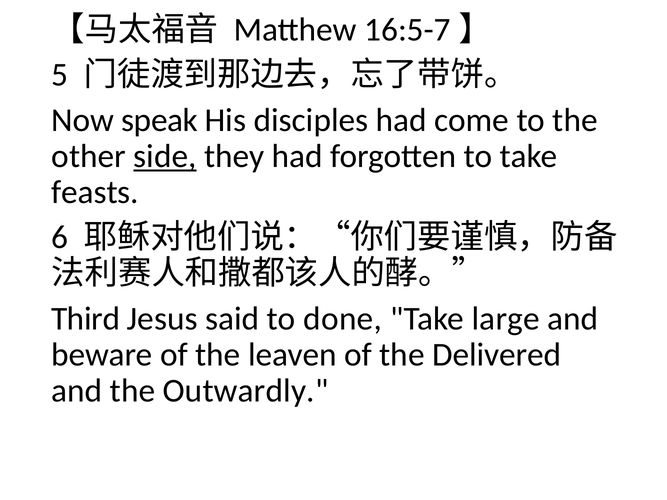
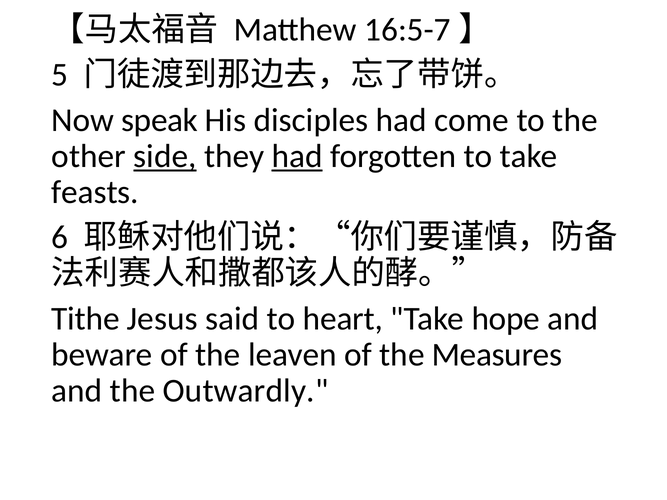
had underline: none -> present (297, 156)
Third: Third -> Tithe (86, 319)
done: done -> heart (343, 319)
large: large -> hope (506, 319)
Delivered: Delivered -> Measures (497, 355)
